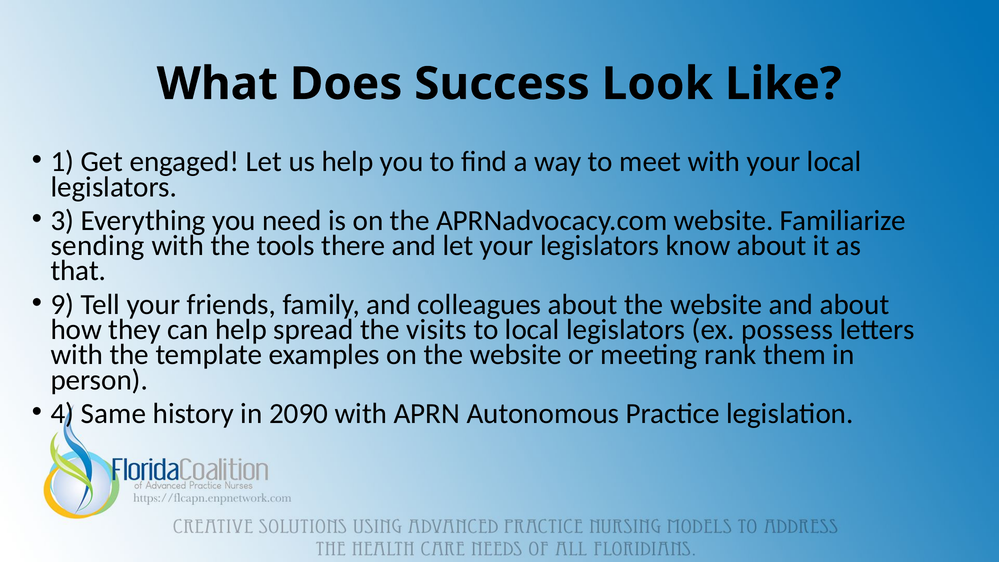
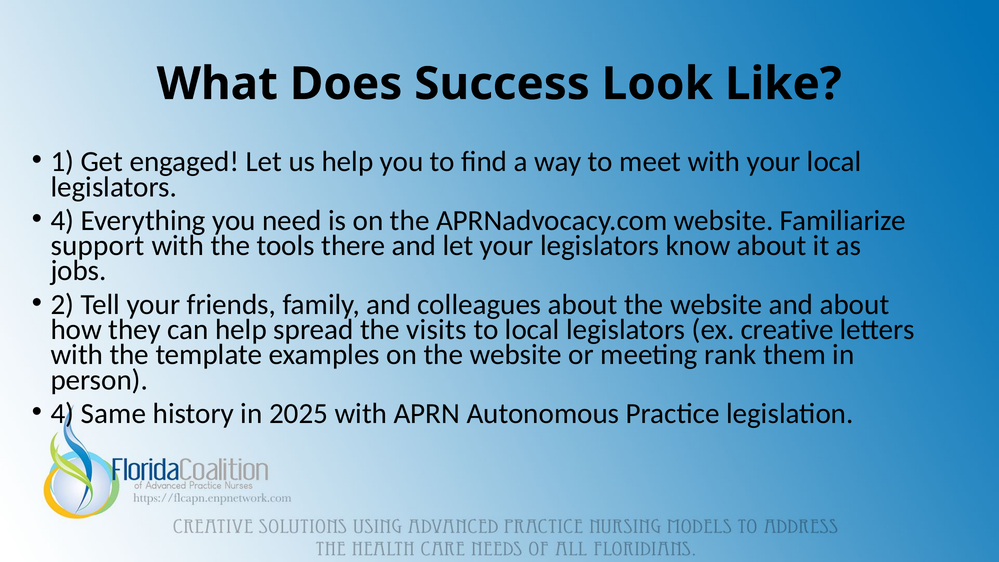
3: 3 -> 4 (62, 220)
sending: sending -> support (98, 246)
that: that -> jobs (78, 271)
9: 9 -> 2 (62, 304)
possess: possess -> creative (787, 330)
2090: 2090 -> 2025 (299, 413)
